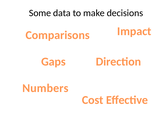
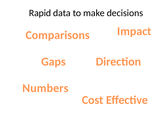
Some: Some -> Rapid (40, 13)
